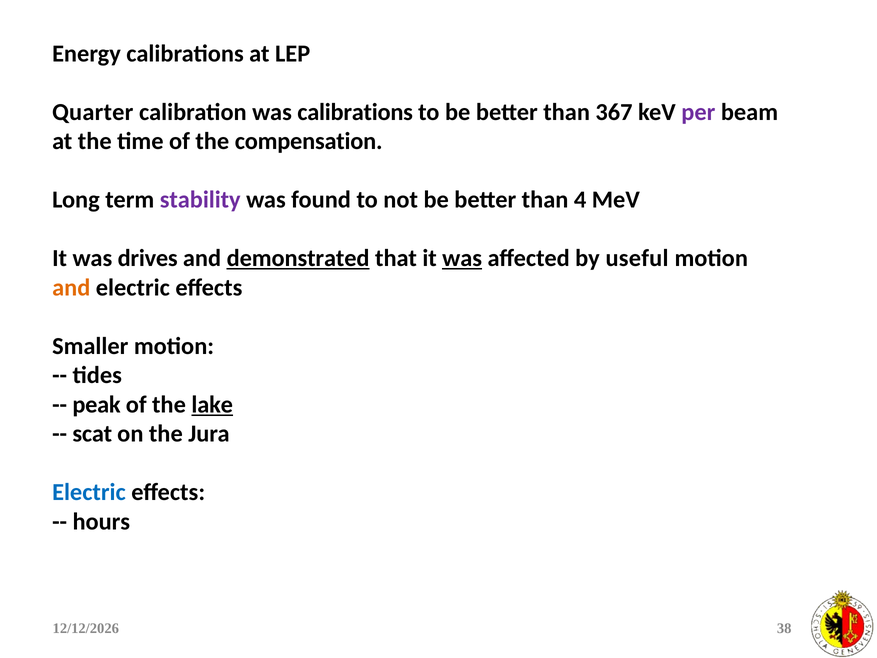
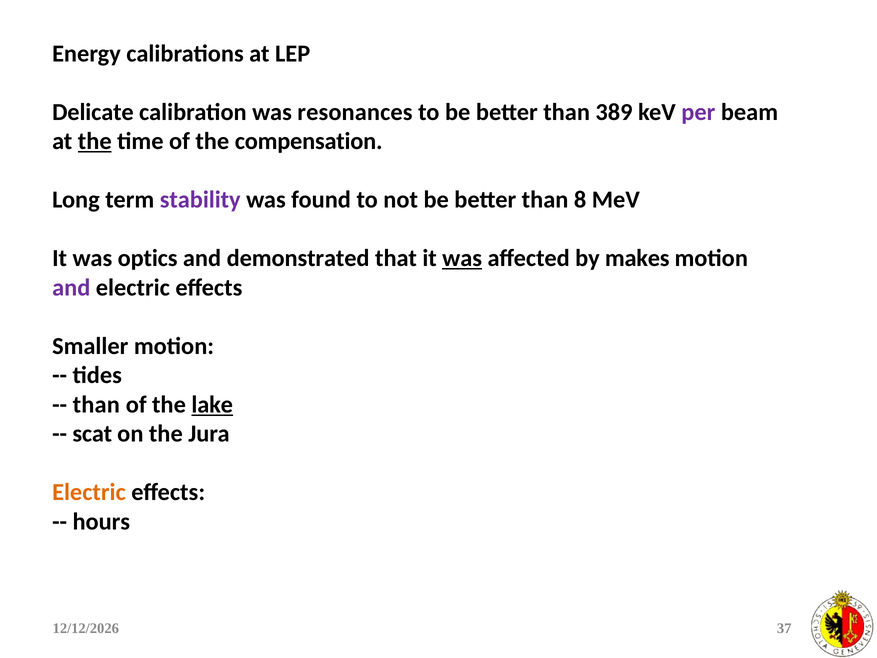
Quarter: Quarter -> Delicate (93, 112)
was calibrations: calibrations -> resonances (355, 112)
367: 367 -> 389 (614, 112)
the underline: none -> present (95, 141)
4: 4 -> 8 (580, 200)
drives: drives -> optics (148, 258)
demonstrated underline: present -> none (298, 258)
useful: useful -> makes (637, 258)
and colour: orange -> purple (71, 288)
peak: peak -> than (96, 404)
Electric colour: blue -> orange (89, 492)
38: 38 -> 37 (784, 628)
